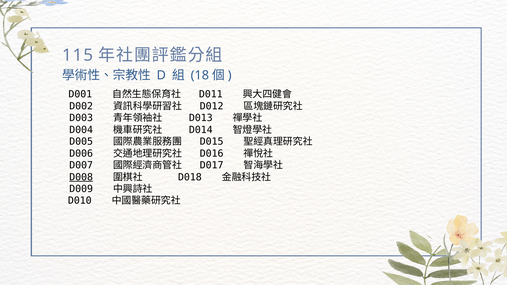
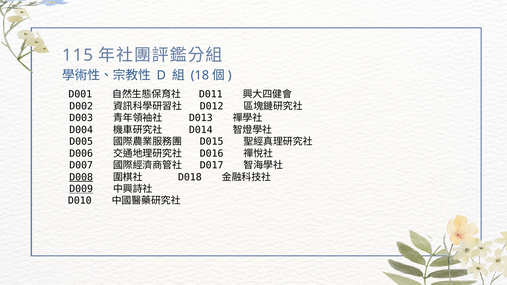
D009 underline: none -> present (81, 189)
